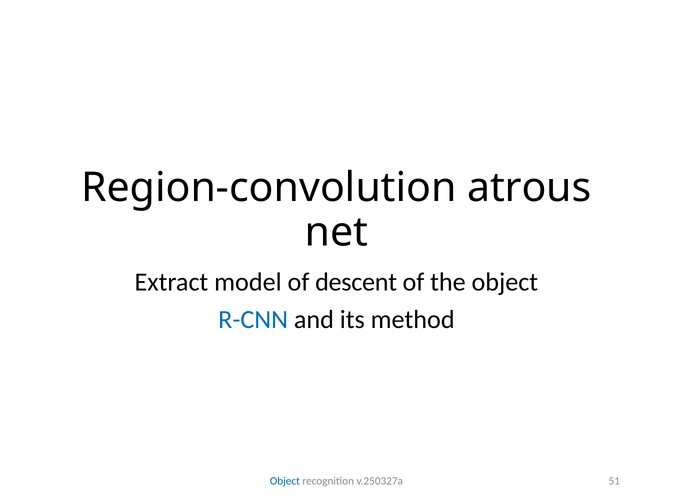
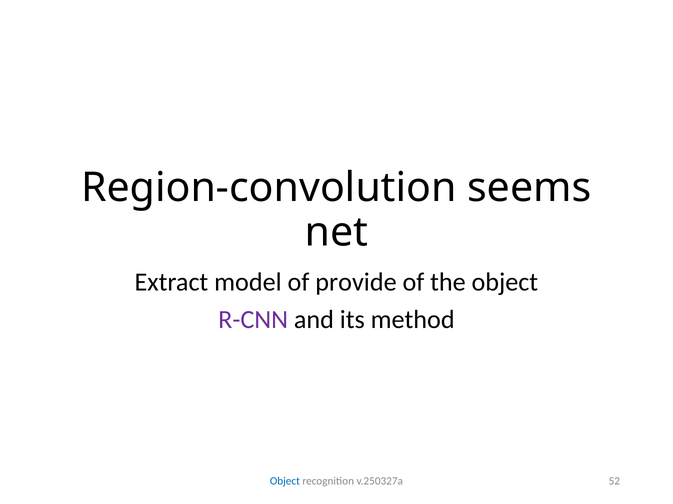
atrous: atrous -> seems (529, 188)
descent: descent -> provide (356, 282)
R-CNN colour: blue -> purple (253, 320)
51: 51 -> 52 (614, 482)
